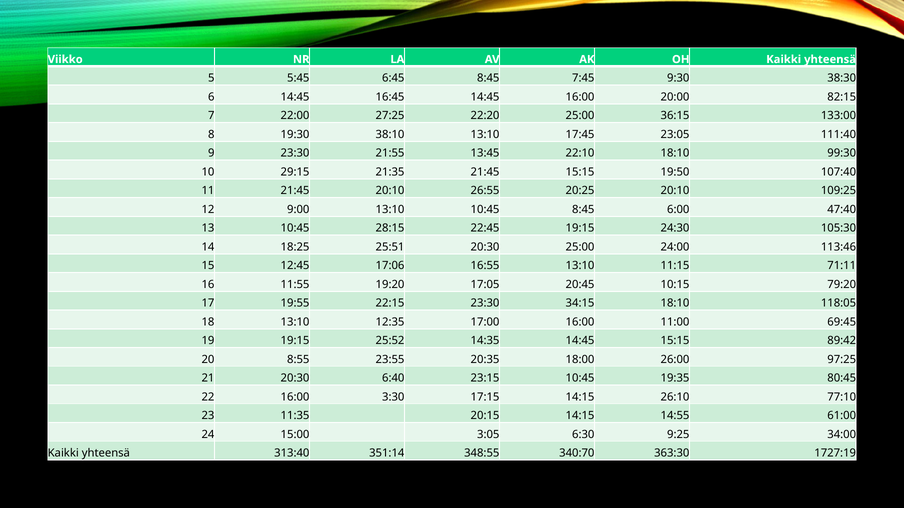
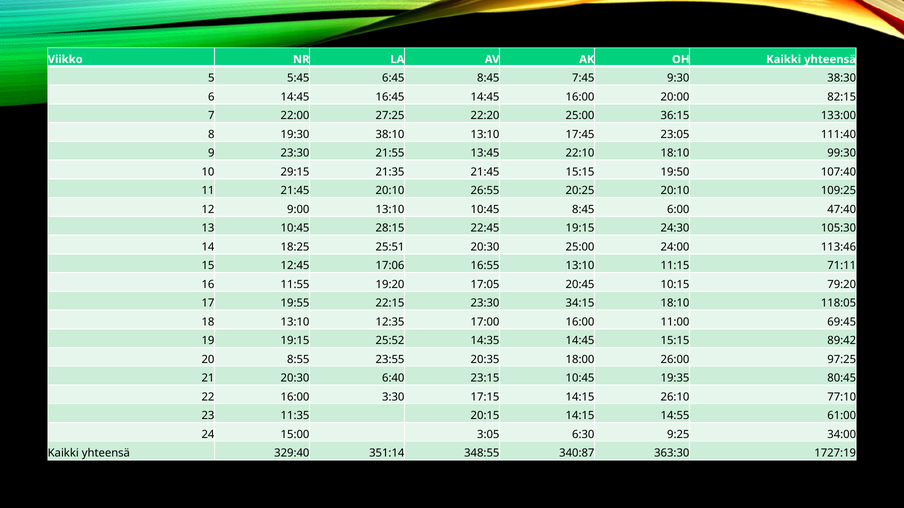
313:40: 313:40 -> 329:40 (292, 454)
340:70: 340:70 -> 340:87 (577, 454)
